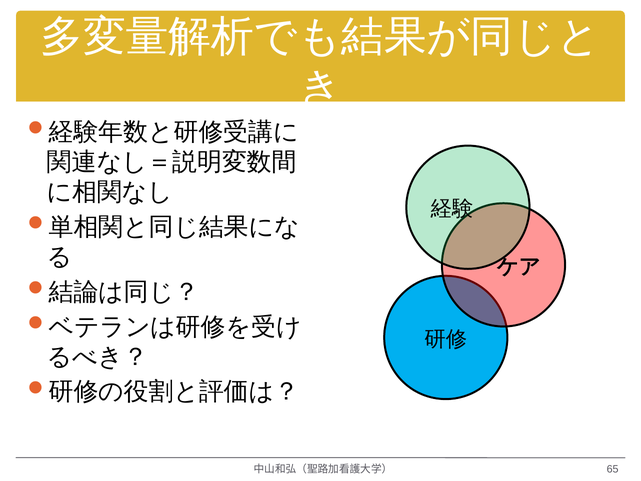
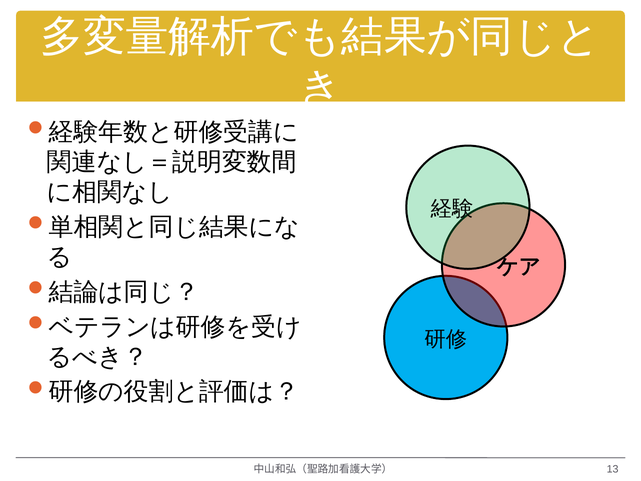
65: 65 -> 13 (613, 469)
